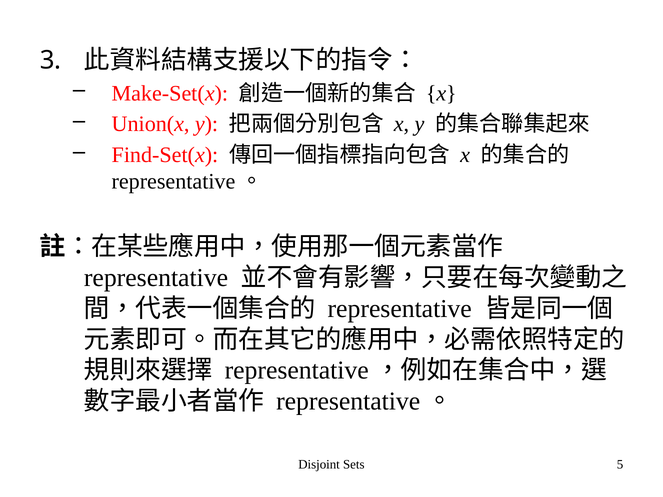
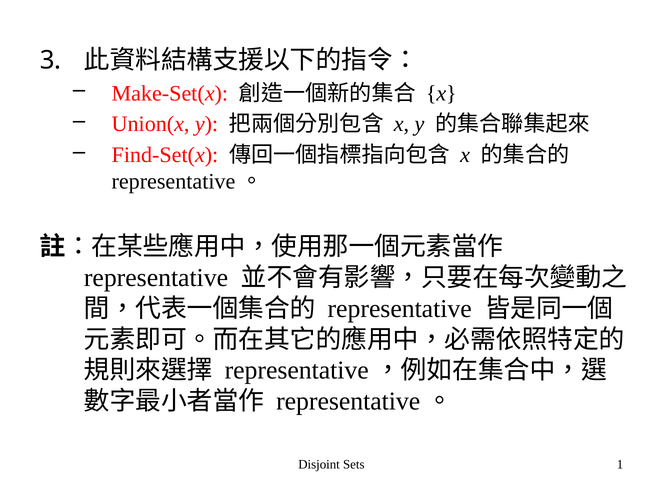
5: 5 -> 1 (620, 465)
